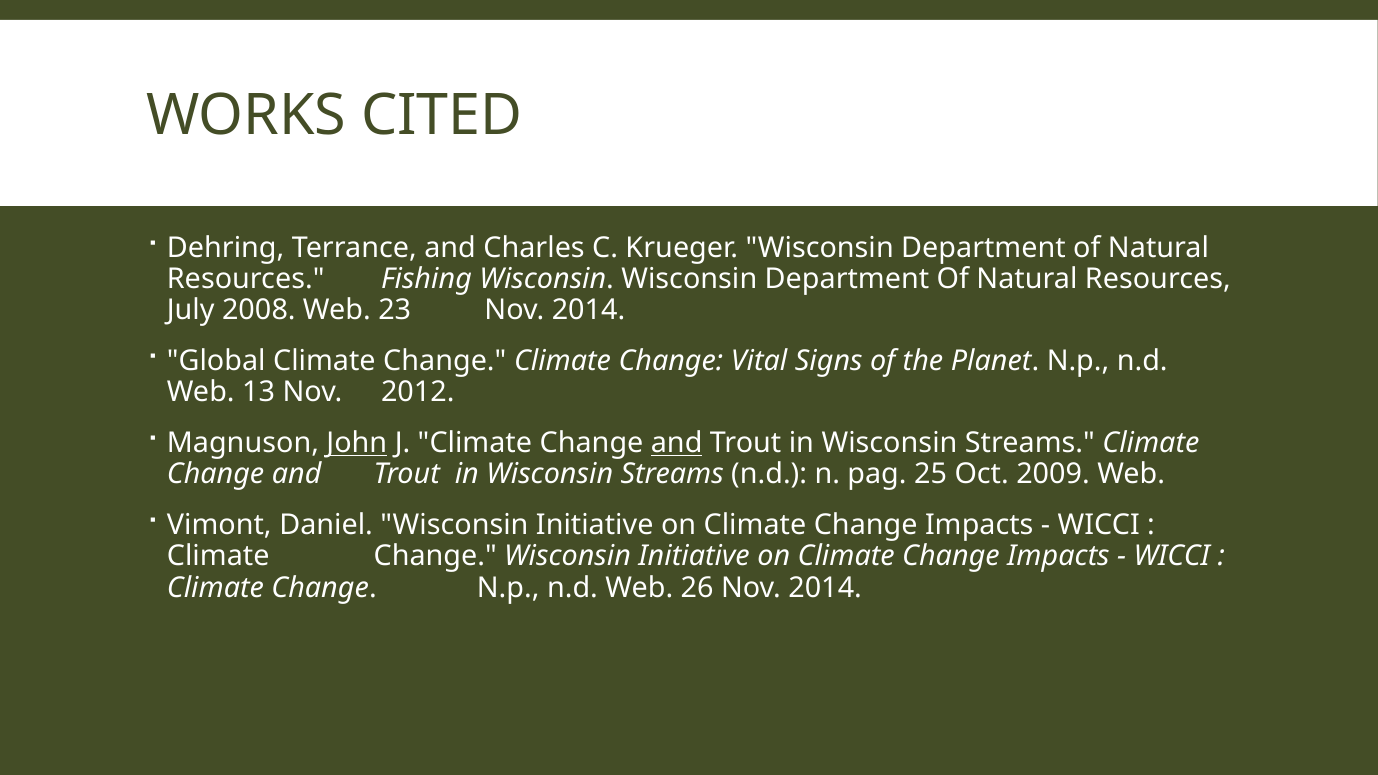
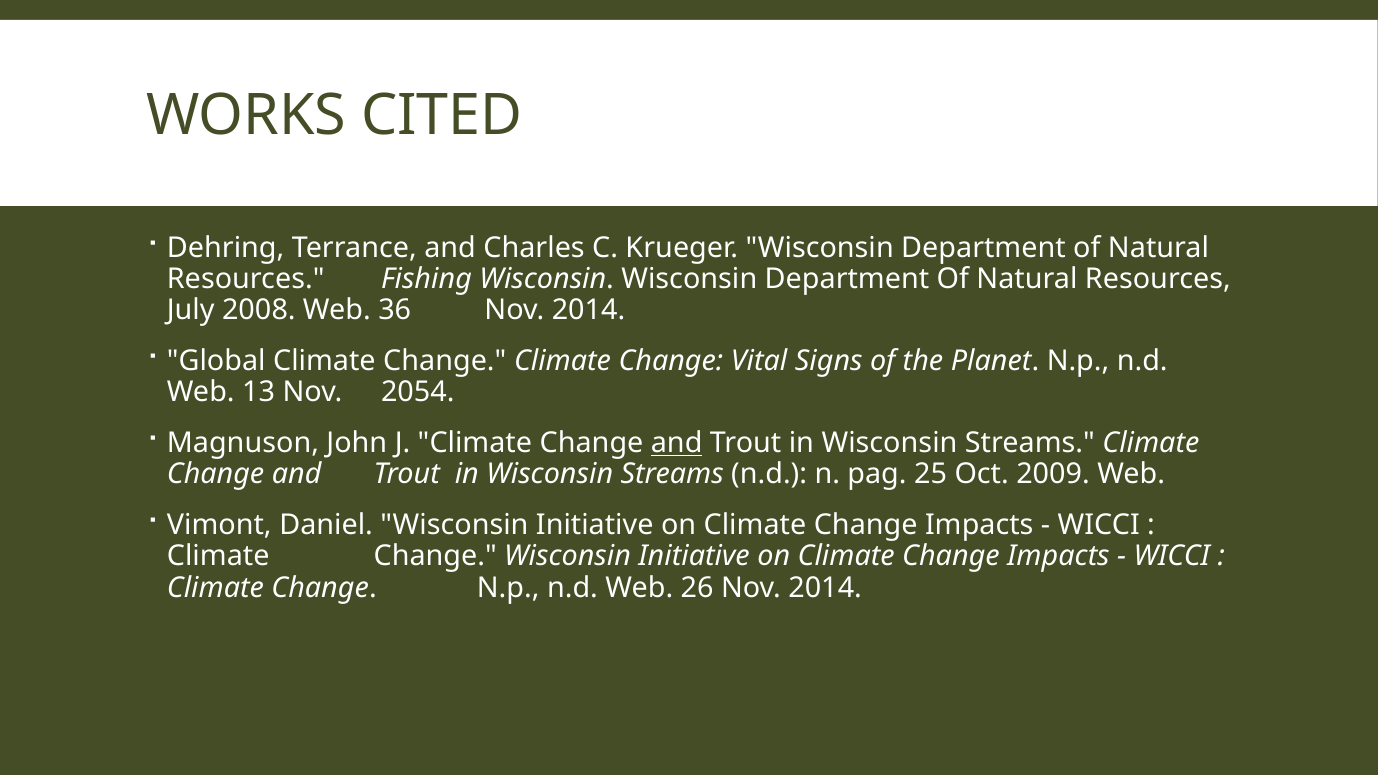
23: 23 -> 36 (395, 310)
2012: 2012 -> 2054 (418, 392)
John underline: present -> none (357, 443)
